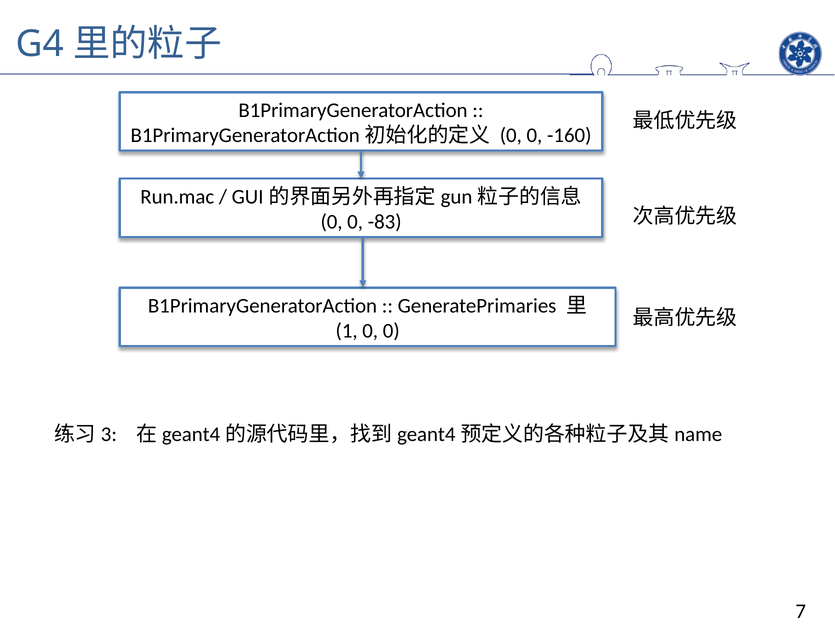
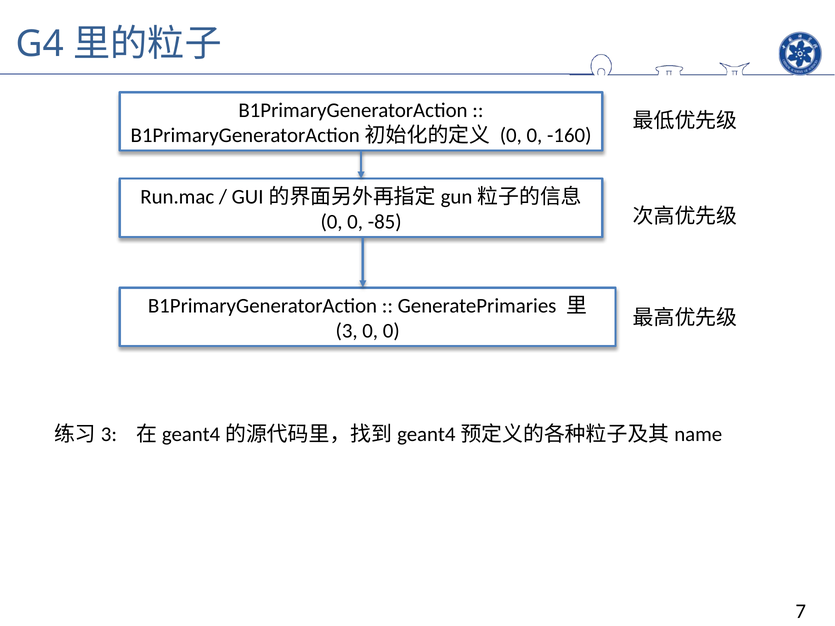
-83: -83 -> -85 (385, 222)
1: 1 -> 3 (347, 331)
